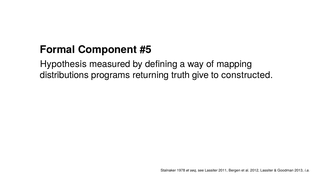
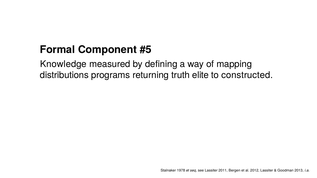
Hypothesis: Hypothesis -> Knowledge (63, 64)
give: give -> elite (201, 75)
